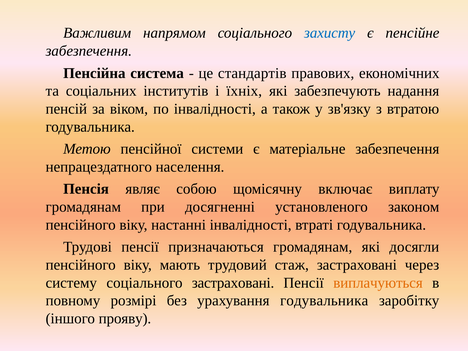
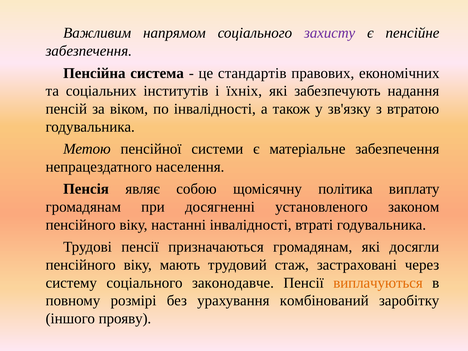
захисту colour: blue -> purple (330, 33)
включає: включає -> політика (345, 189)
соціального застраховані: застраховані -> законодавче (233, 283)
урахування годувальника: годувальника -> комбінований (324, 301)
